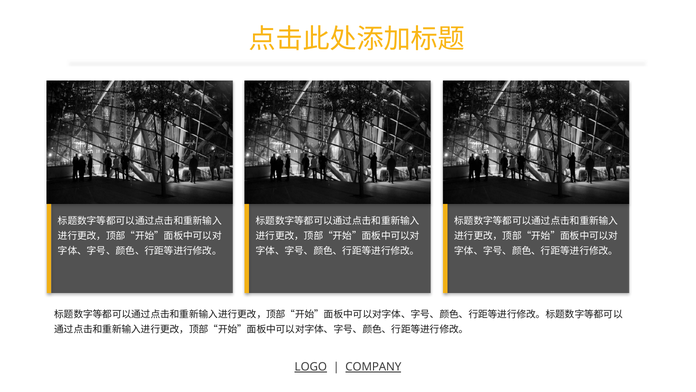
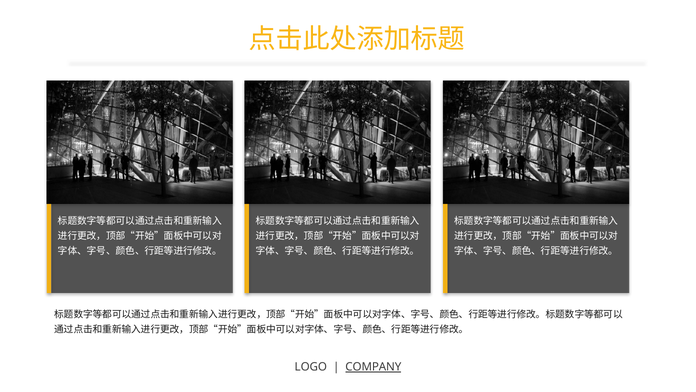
LOGO underline: present -> none (311, 367)
